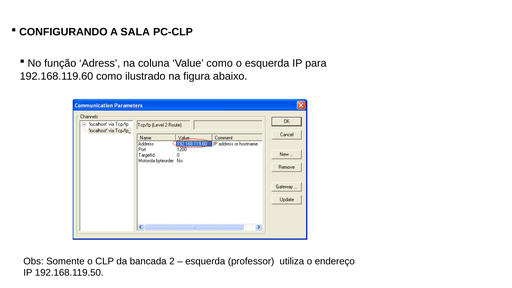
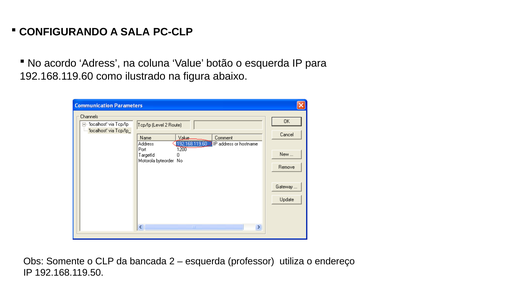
função: função -> acordo (60, 63)
Value como: como -> botão (220, 63)
